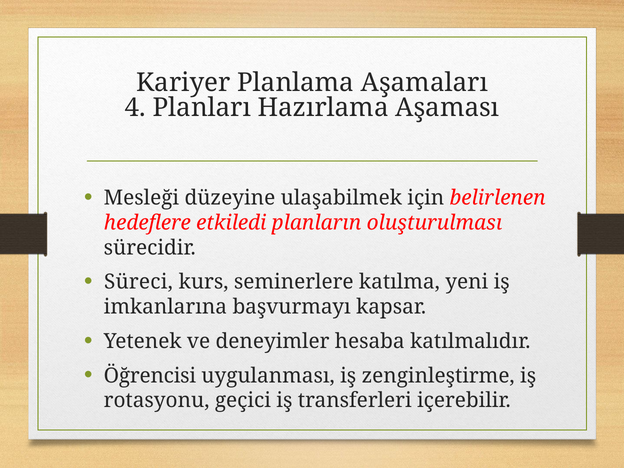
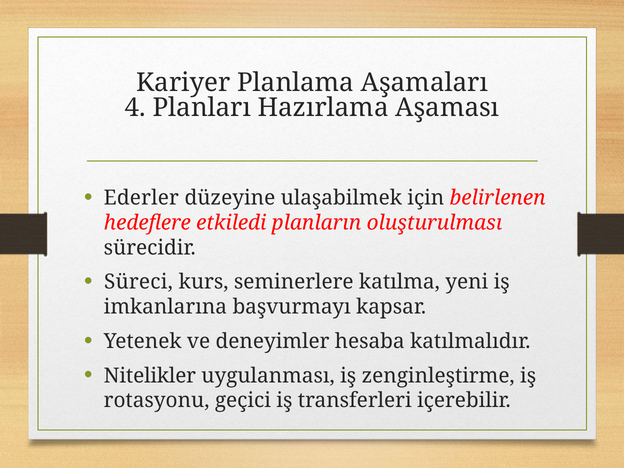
Mesleği: Mesleği -> Ederler (141, 198)
Öğrencisi: Öğrencisi -> Nitelikler (150, 376)
